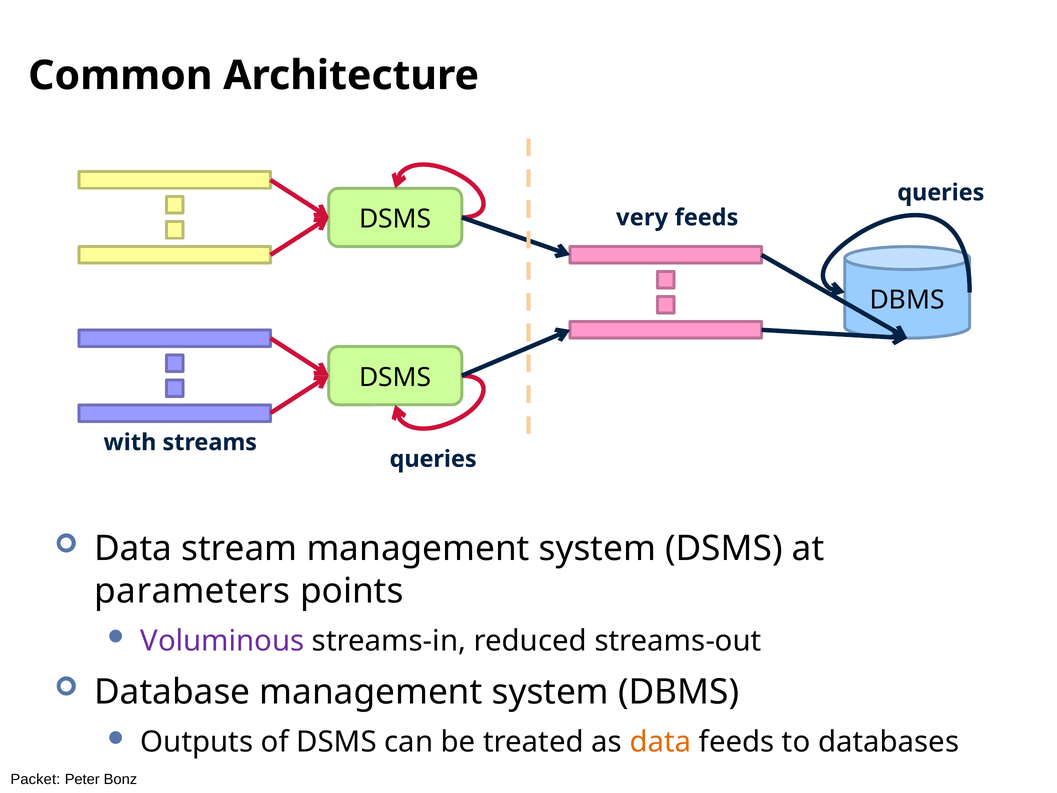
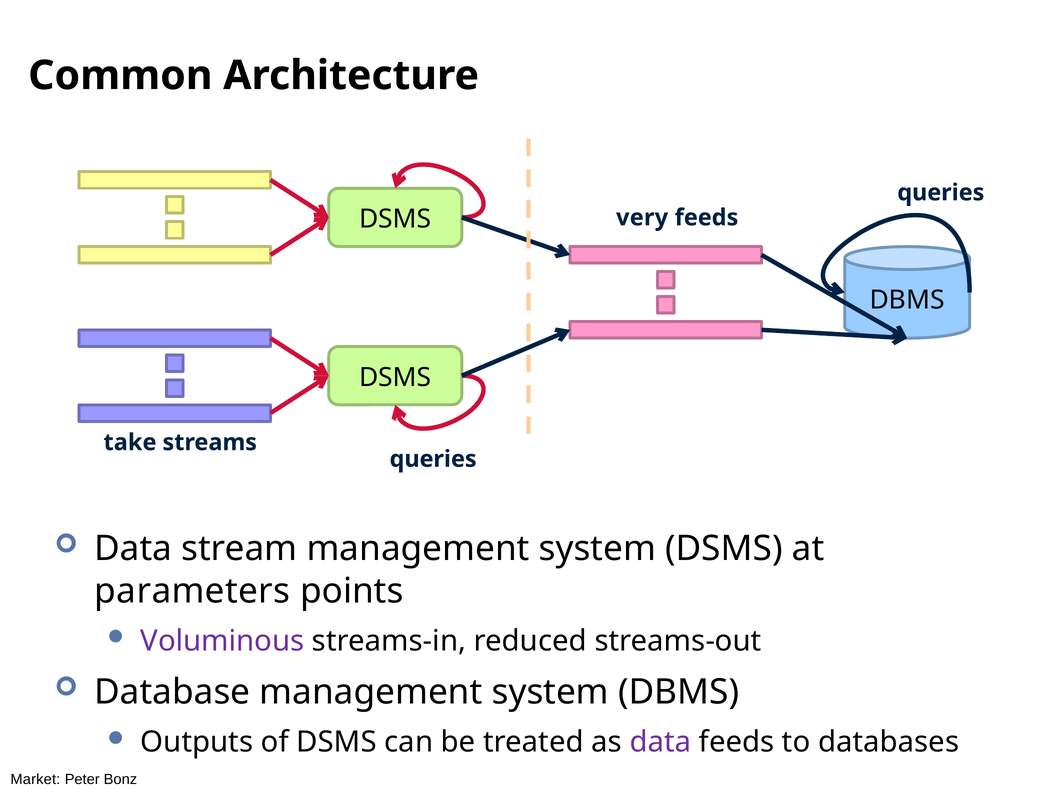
with: with -> take (130, 442)
data colour: orange -> purple (660, 742)
Packet: Packet -> Market (35, 779)
